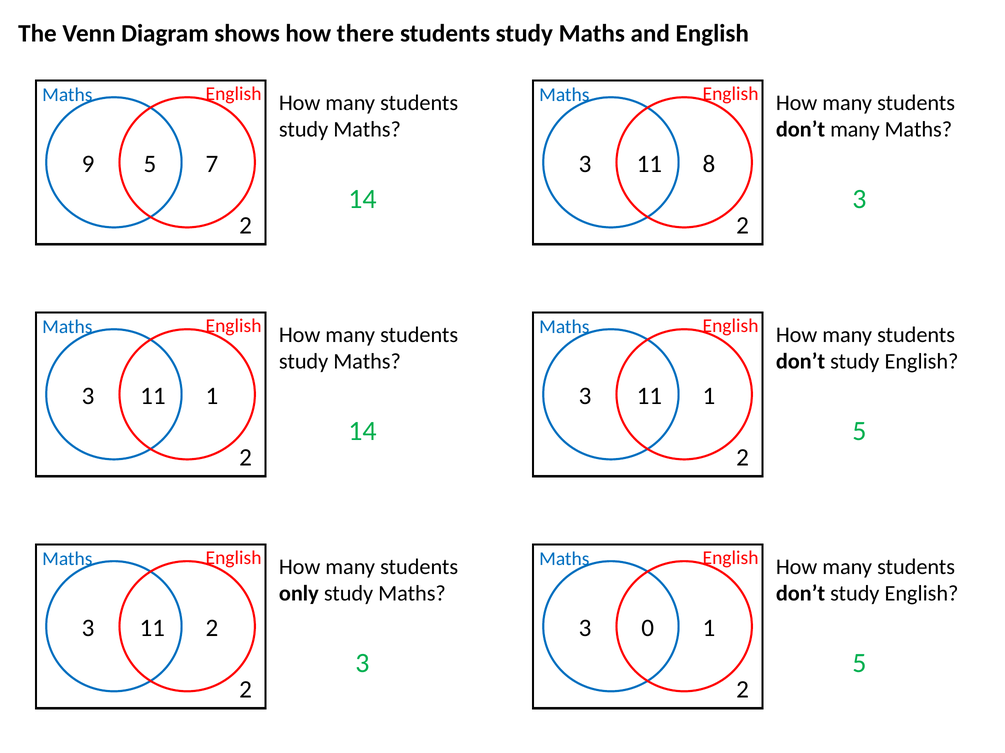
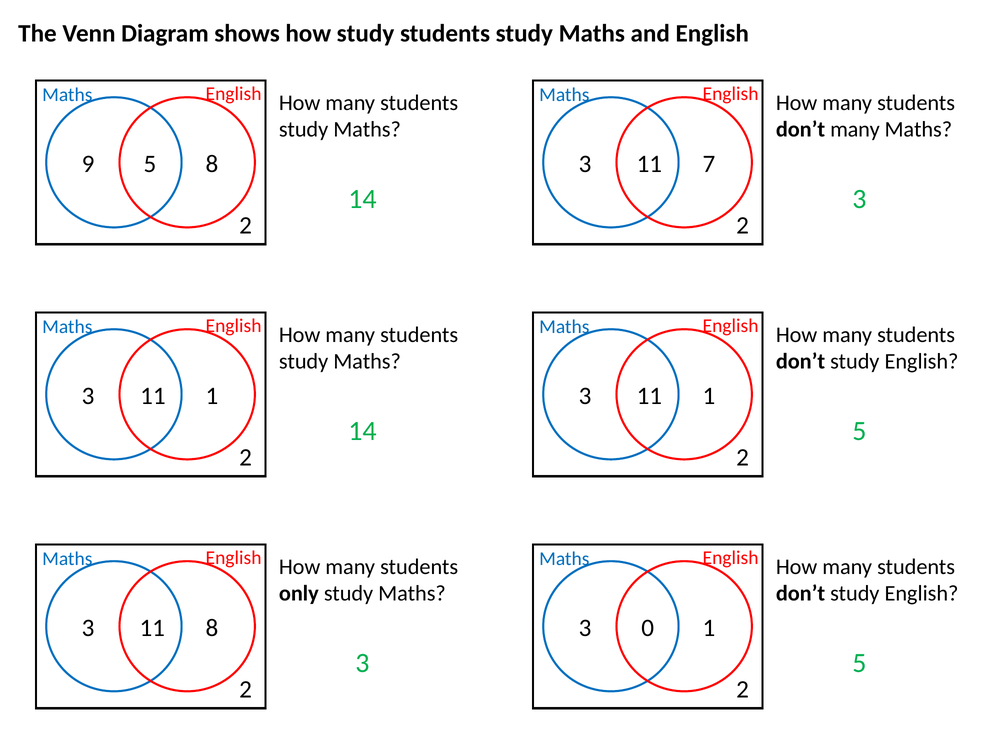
how there: there -> study (365, 34)
9 7: 7 -> 8 (212, 164)
8: 8 -> 7 (709, 164)
3 2: 2 -> 8 (212, 628)
